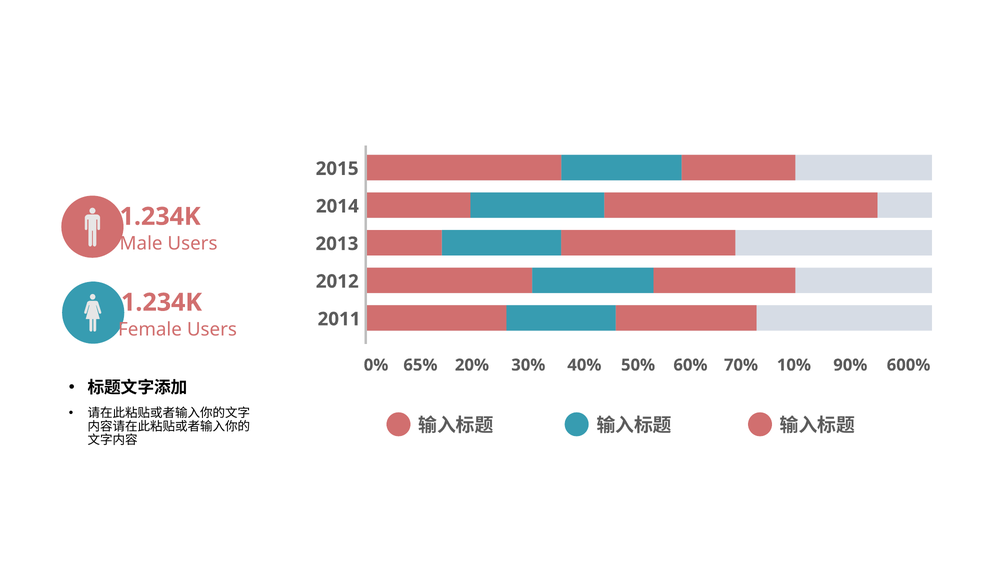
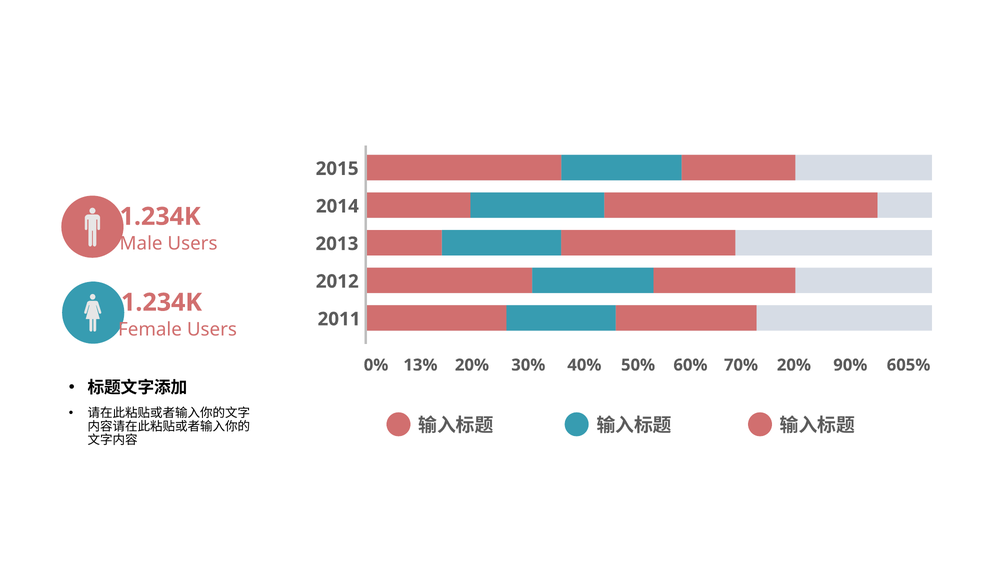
65%: 65% -> 13% (420, 365)
70% 10%: 10% -> 20% (794, 365)
600%: 600% -> 605% (909, 365)
